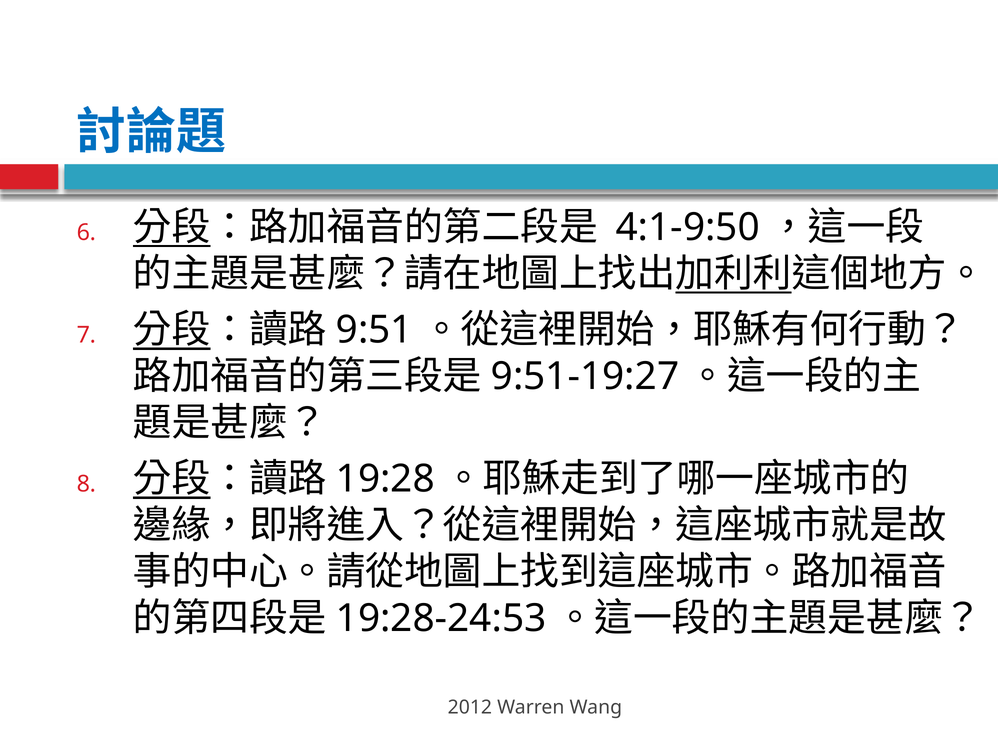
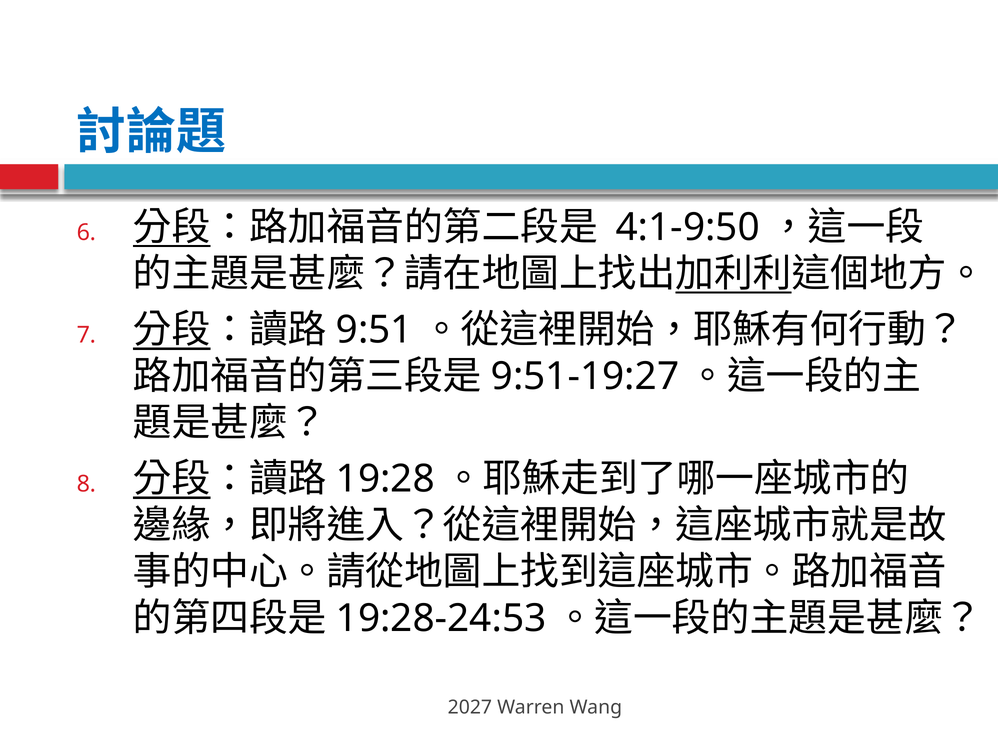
2012: 2012 -> 2027 (470, 708)
